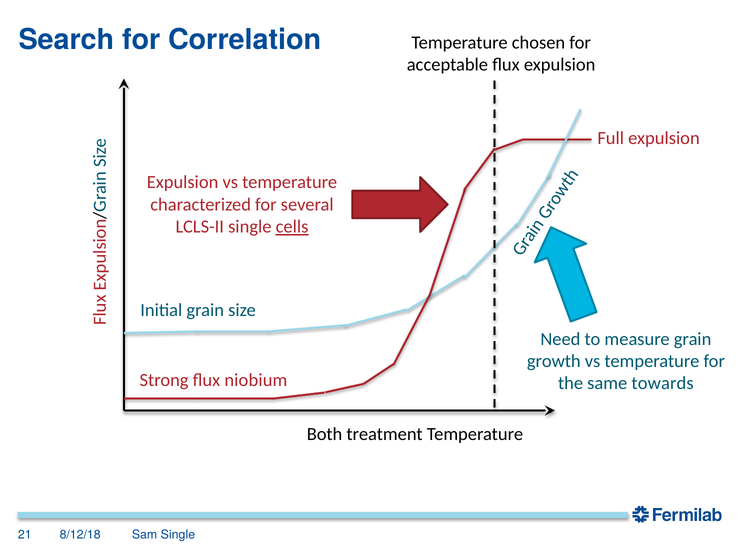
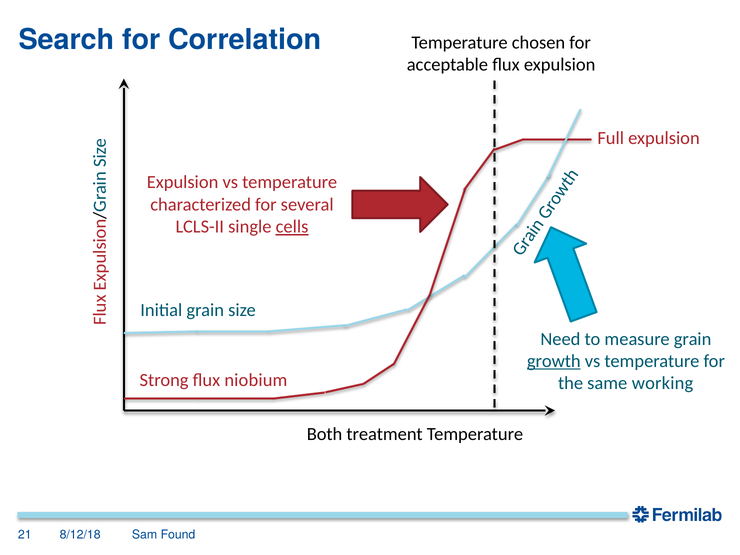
growth underline: none -> present (554, 361)
towards: towards -> working (663, 383)
Sam Single: Single -> Found (178, 535)
